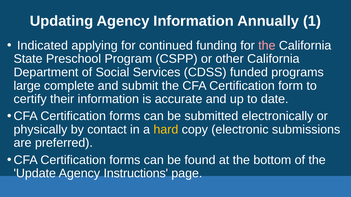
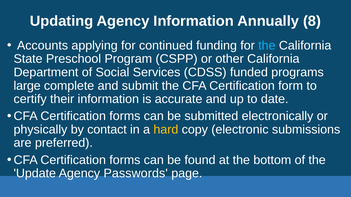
1: 1 -> 8 (312, 21)
Indicated: Indicated -> Accounts (43, 46)
the colour: pink -> light blue (267, 46)
Instructions: Instructions -> Passwords (136, 174)
